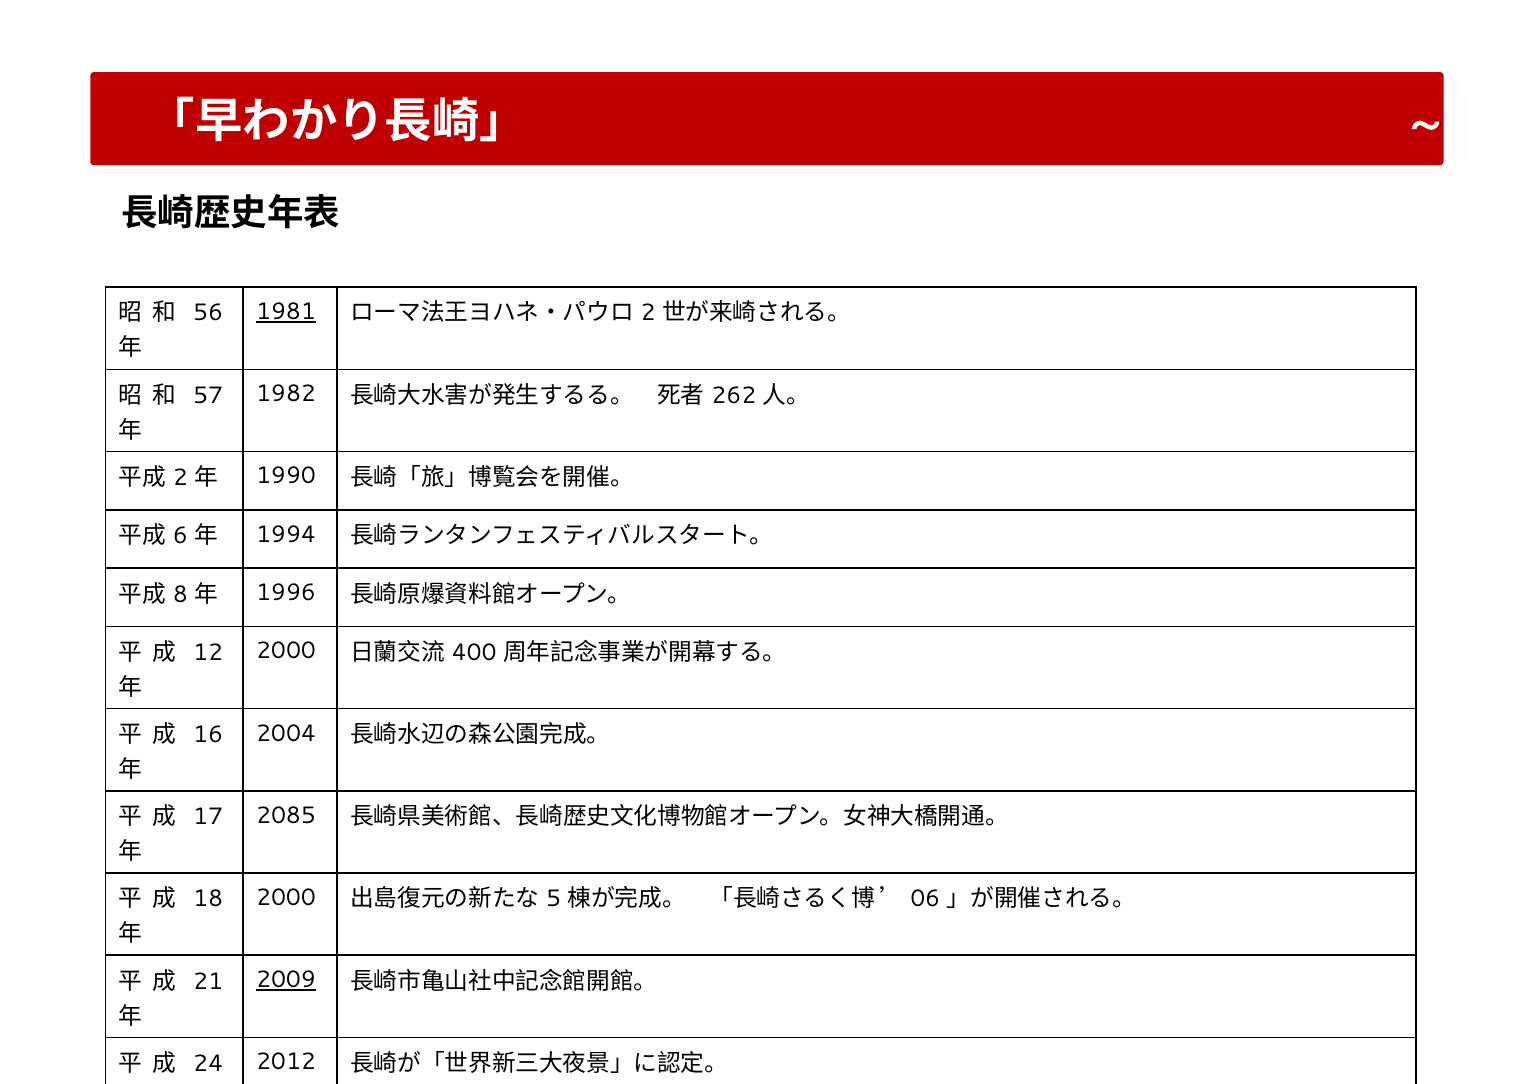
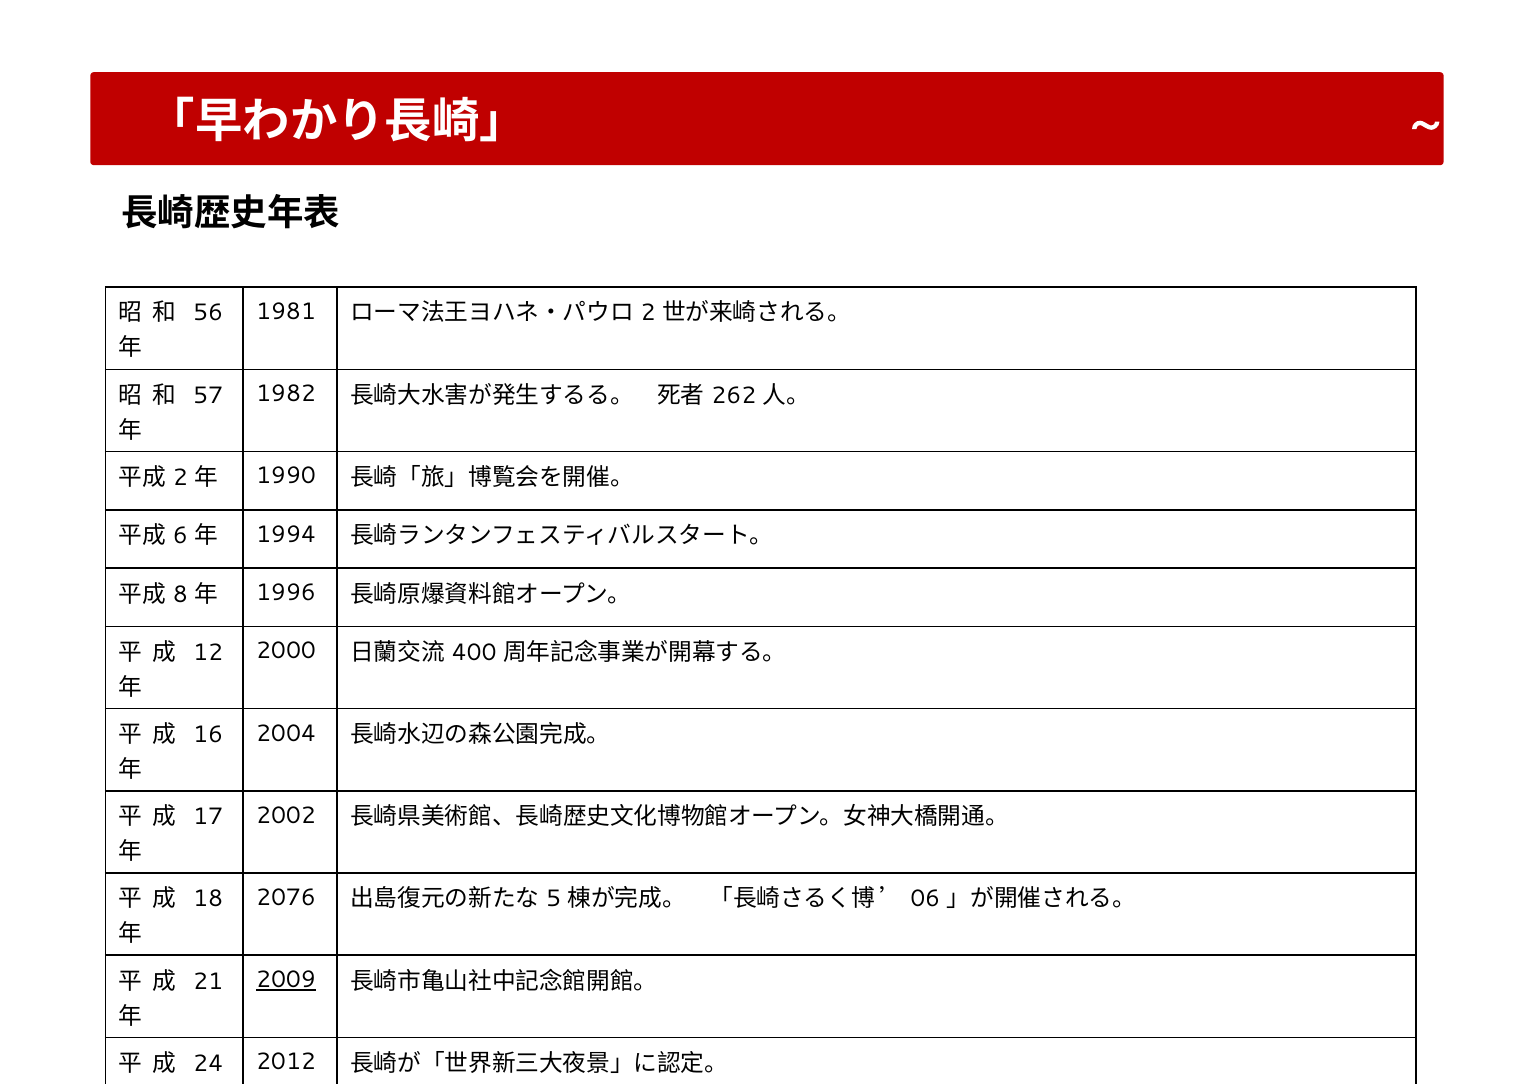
1981 underline: present -> none (286, 312)
2085: 2085 -> 2002 (286, 816)
2000: 2000 -> 2076 (286, 898)
